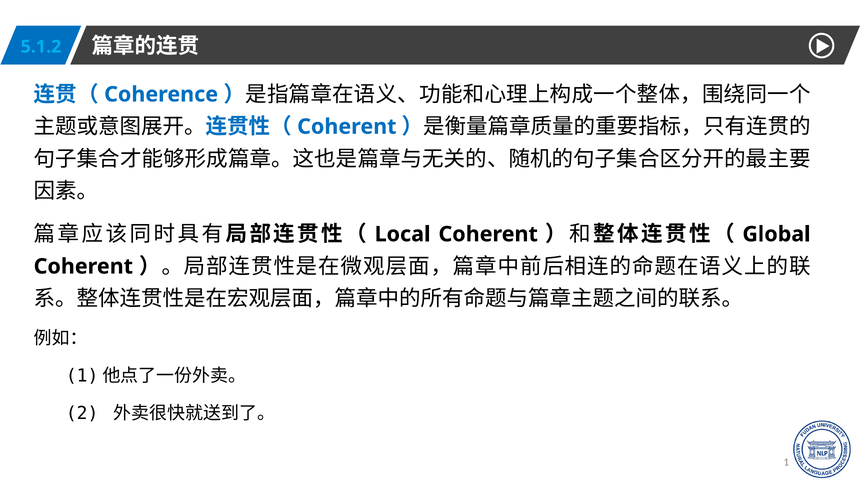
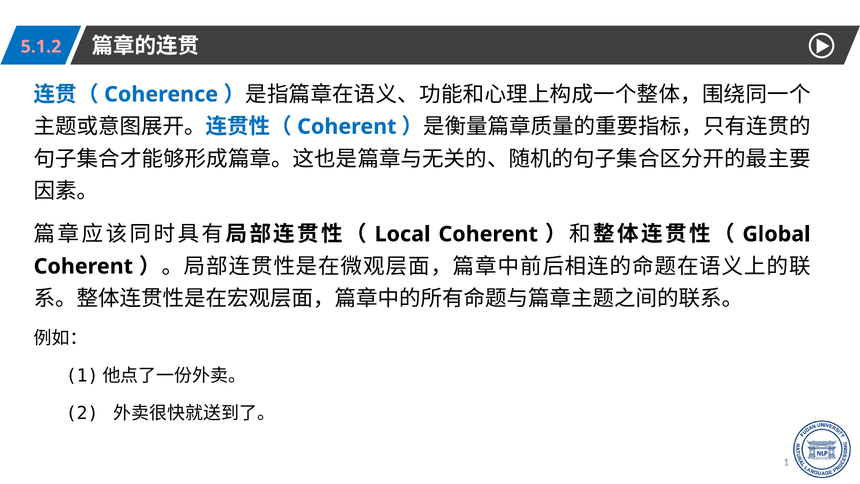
5.1.2 colour: light blue -> pink (41, 47)
